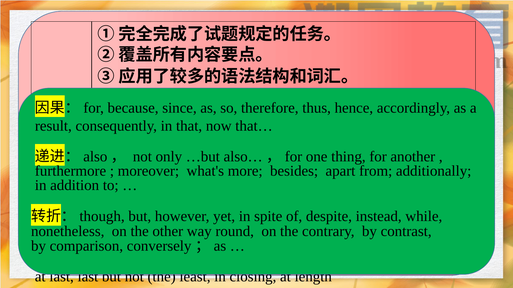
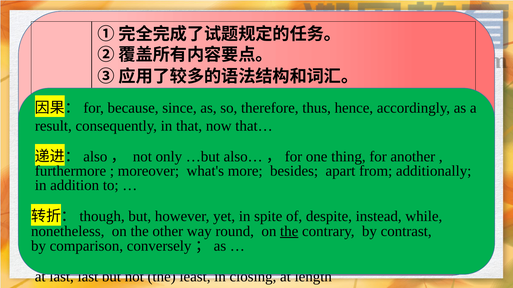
the underline: none -> present (289, 232)
